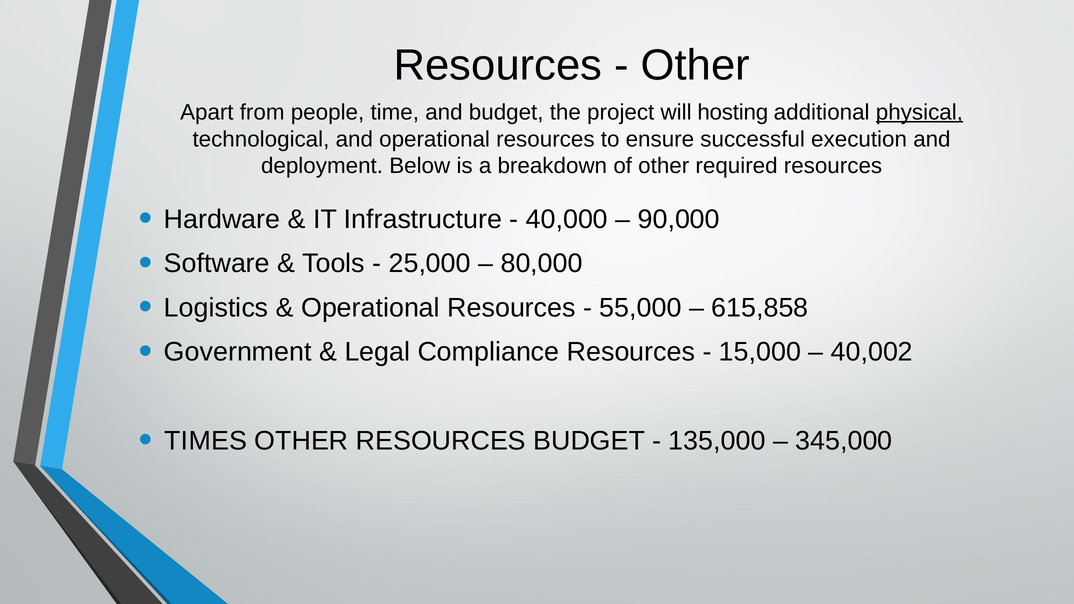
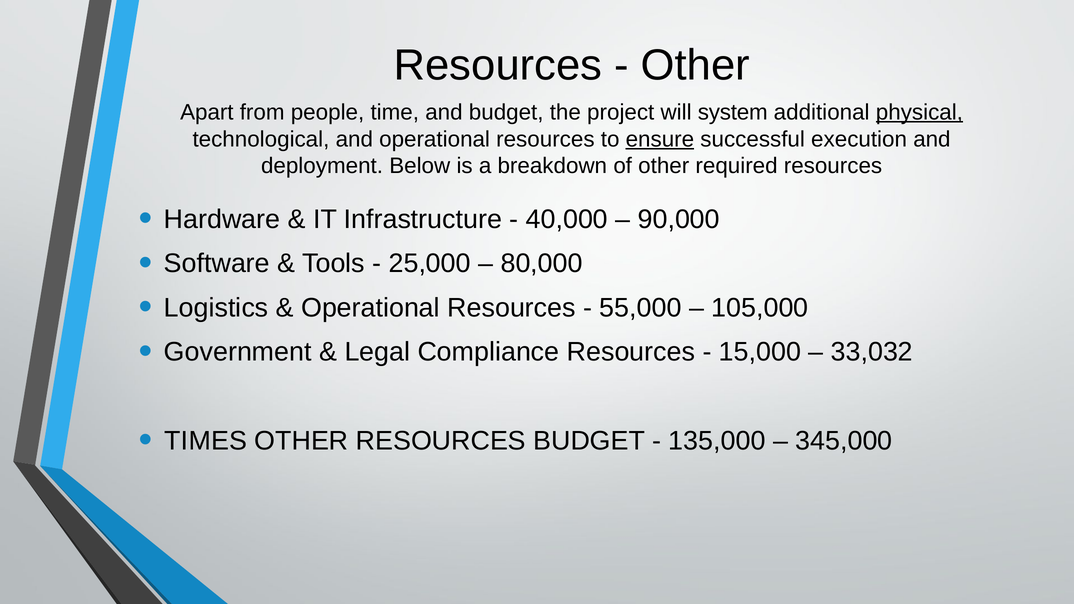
hosting: hosting -> system (733, 112)
ensure underline: none -> present (660, 139)
615,858: 615,858 -> 105,000 (760, 308)
40,002: 40,002 -> 33,032 (872, 352)
